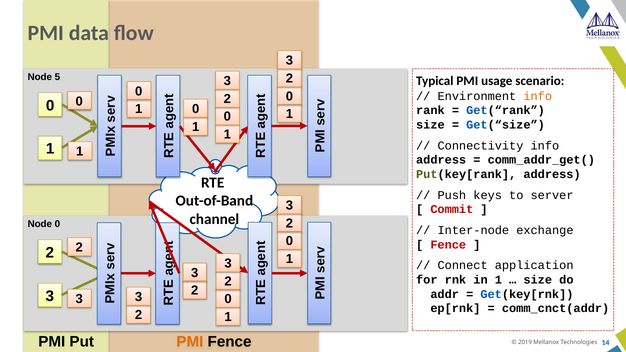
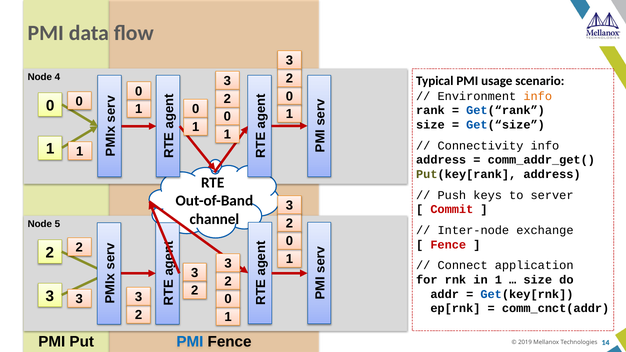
5: 5 -> 4 (57, 77)
Node 0: 0 -> 5 (57, 224)
PMI colour: orange -> blue (190, 342)
